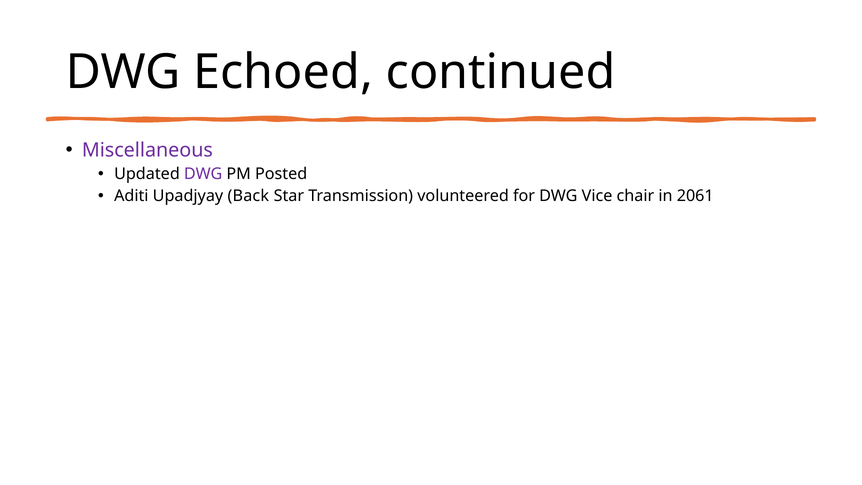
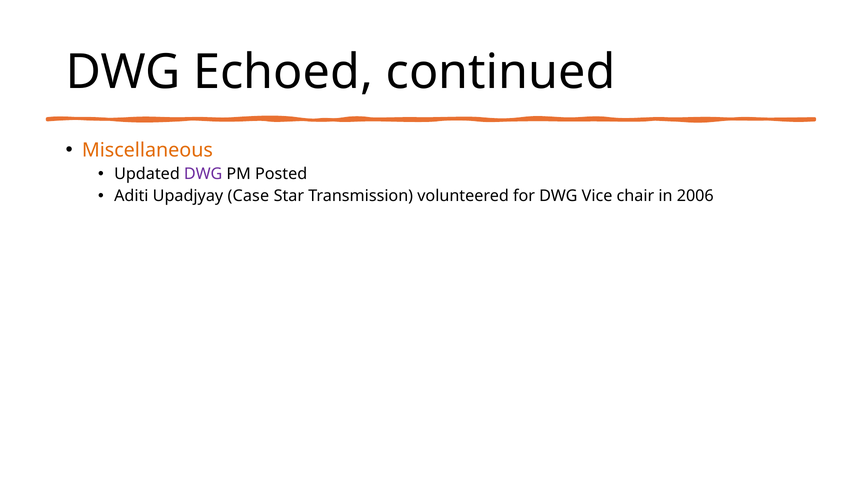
Miscellaneous colour: purple -> orange (147, 150)
Back: Back -> Case (248, 196)
2061: 2061 -> 2006 (695, 196)
